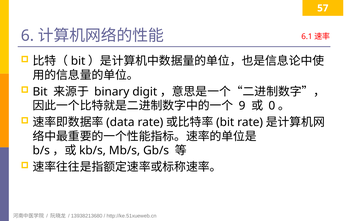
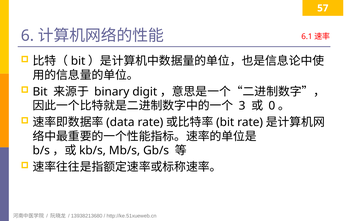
9: 9 -> 3 (242, 106)
